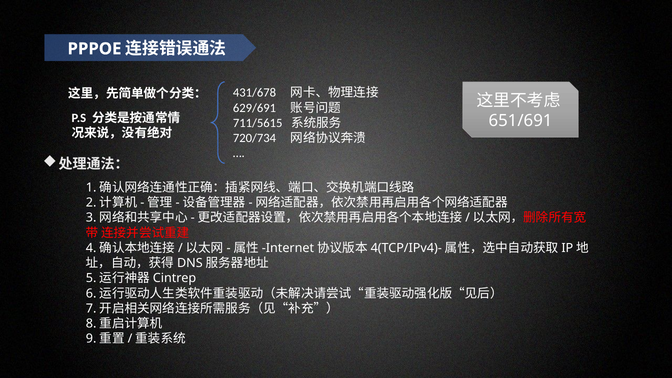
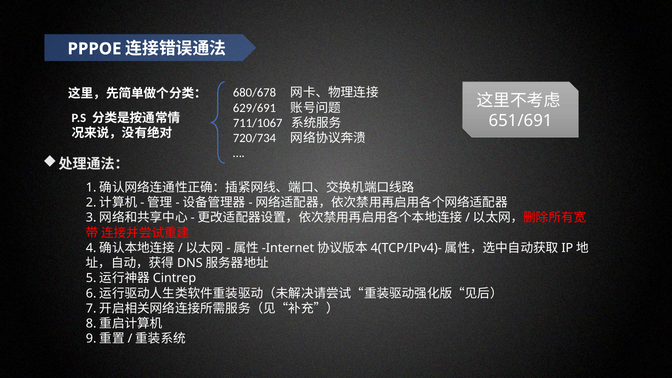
431/678: 431/678 -> 680/678 (254, 93)
711/5615: 711/5615 -> 711/1067 (258, 123)
